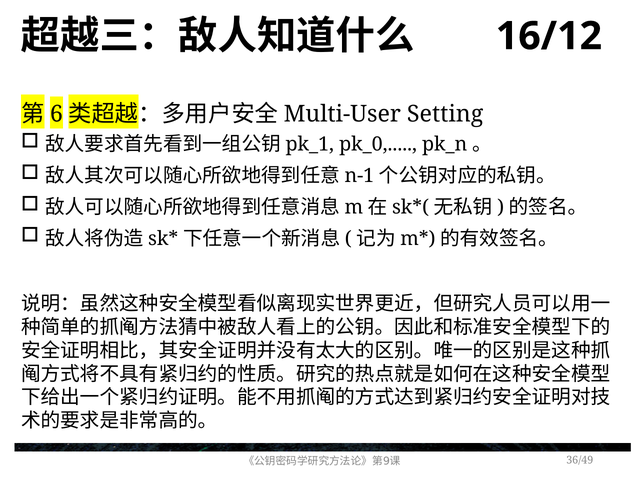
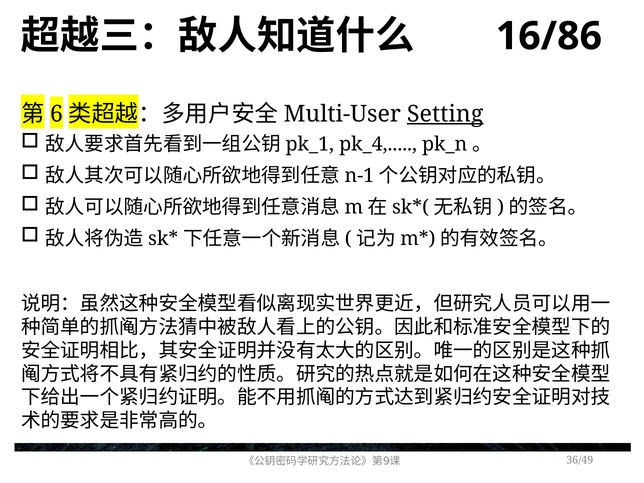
16/12: 16/12 -> 16/86 (549, 36)
Setting underline: none -> present (445, 114)
pk_0: pk_0 -> pk_4 (378, 144)
